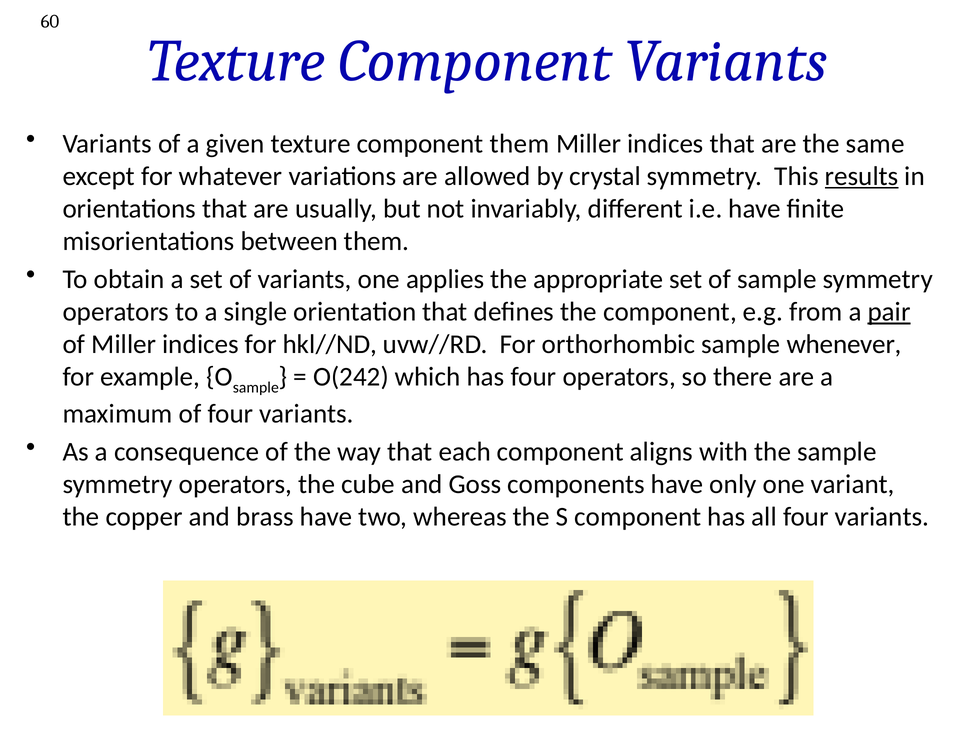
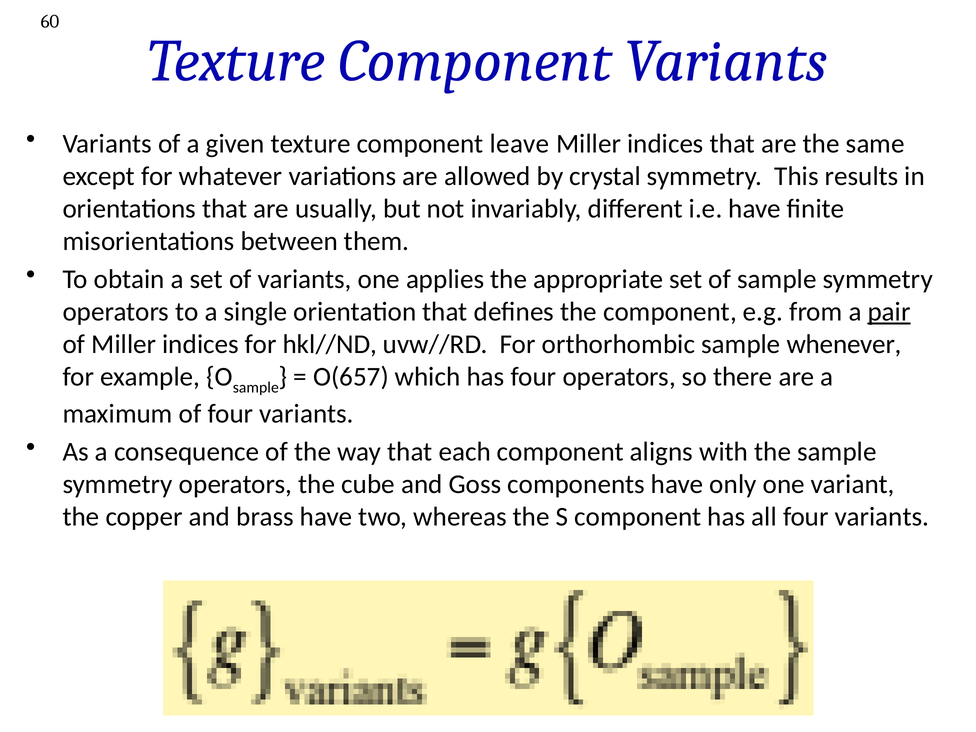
component them: them -> leave (520, 144)
results underline: present -> none (862, 176)
O(242: O(242 -> O(657 (351, 377)
